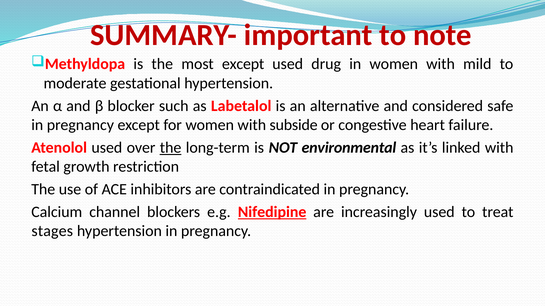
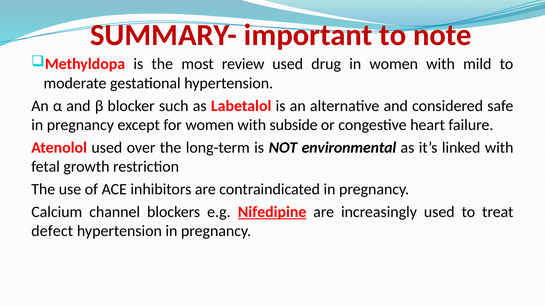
most except: except -> review (243, 64)
the underline: present -> none (171, 148)
stages: stages -> defect (52, 231)
